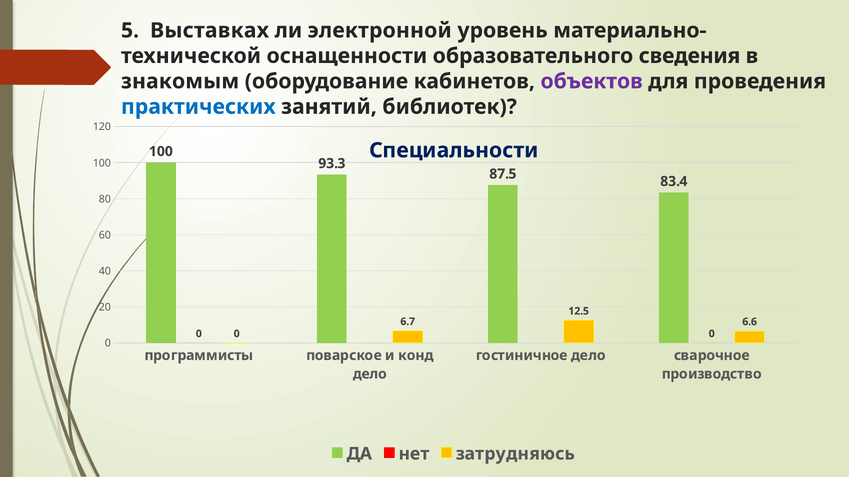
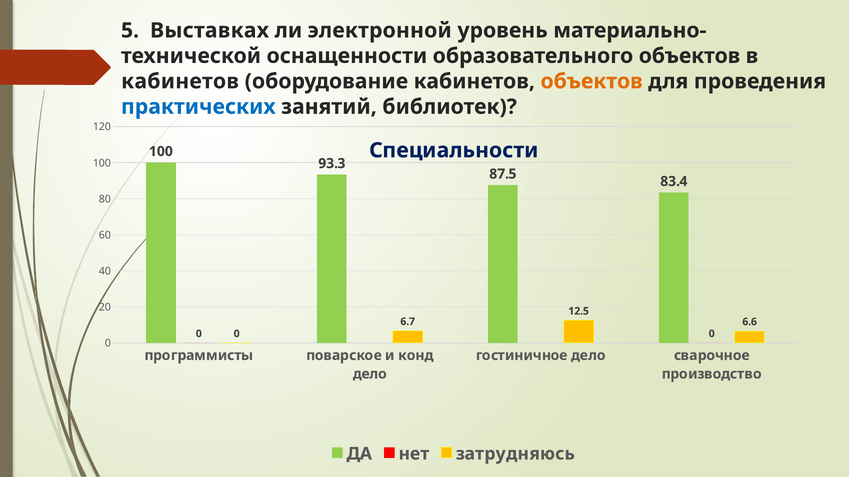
образовательного сведения: сведения -> объектов (689, 56)
знакомым: знакомым -> кабинетов (180, 81)
объектов colour: purple -> orange (592, 81)
